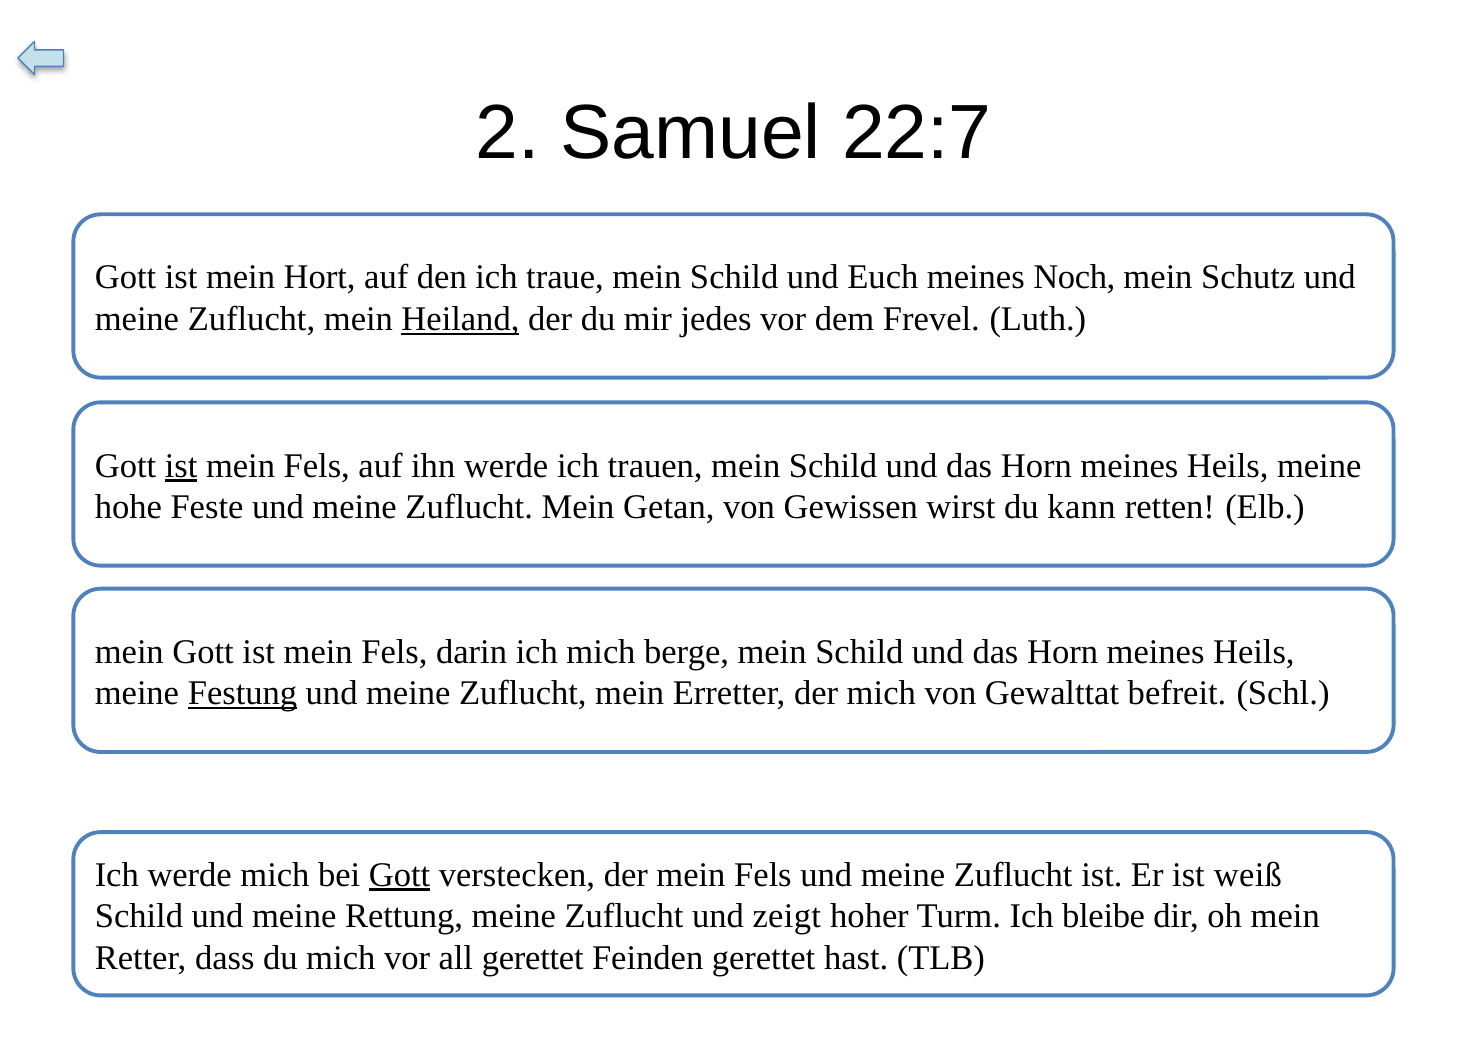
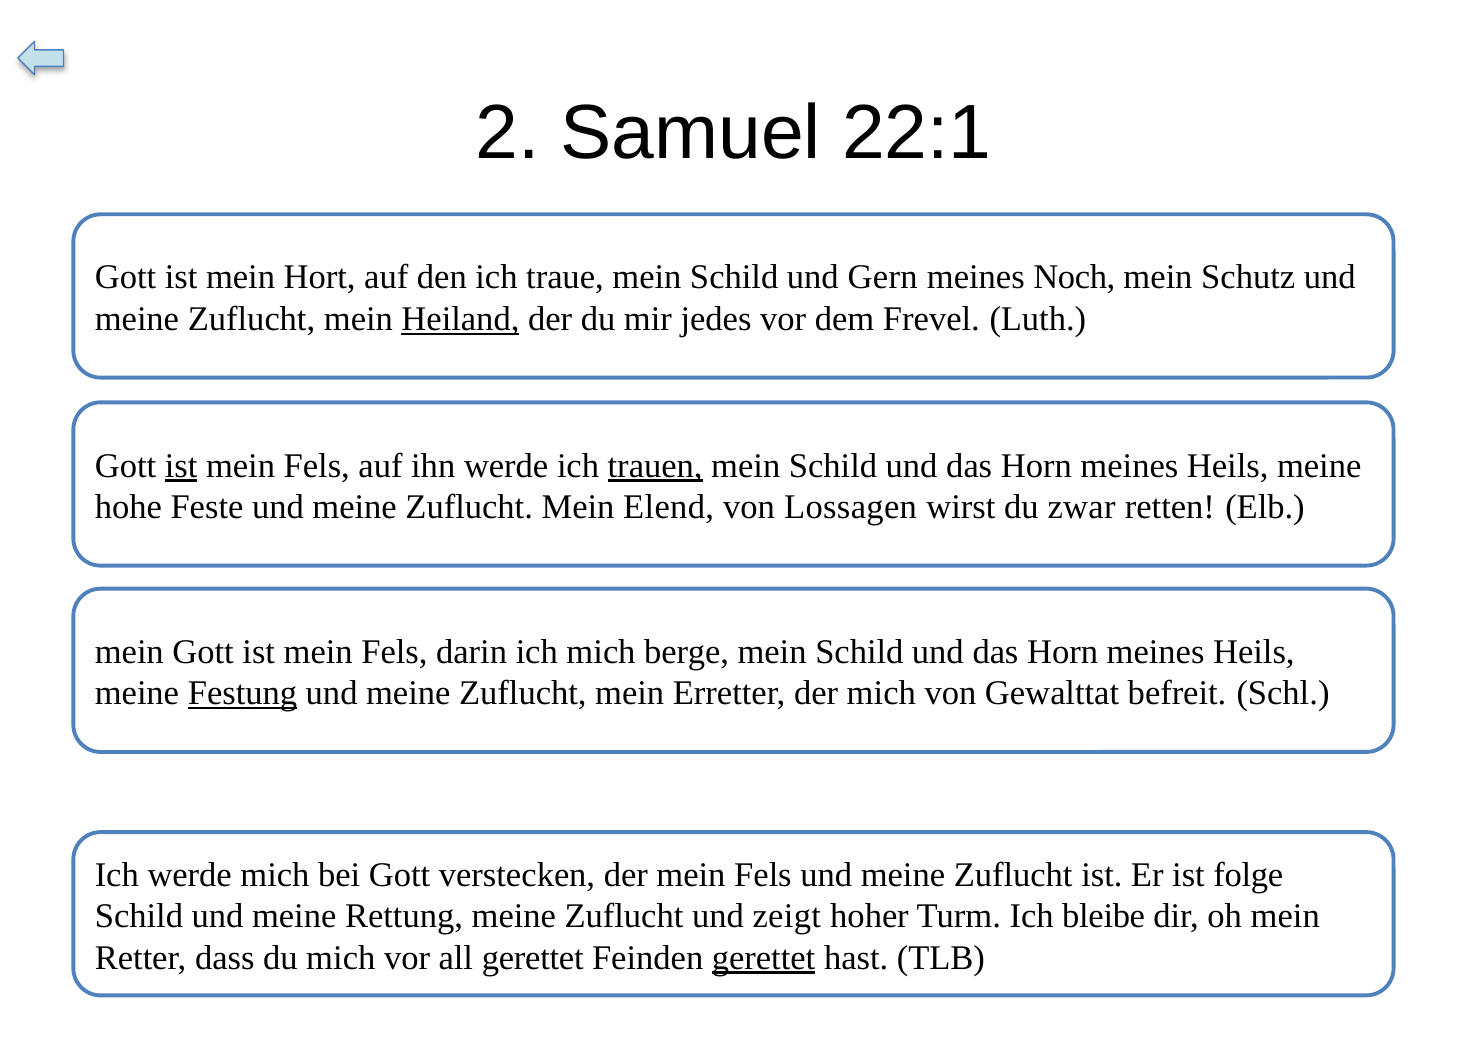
22:7: 22:7 -> 22:1 (917, 133)
Euch: Euch -> Gern (883, 278)
trauen underline: none -> present (655, 466)
Getan: Getan -> Elend (669, 507)
Gewissen: Gewissen -> Lossagen (851, 507)
kann: kann -> zwar (1082, 507)
Gott underline: present -> none (400, 875)
weiß: weiß -> folge (1248, 875)
gerettet underline: none -> present (764, 958)
